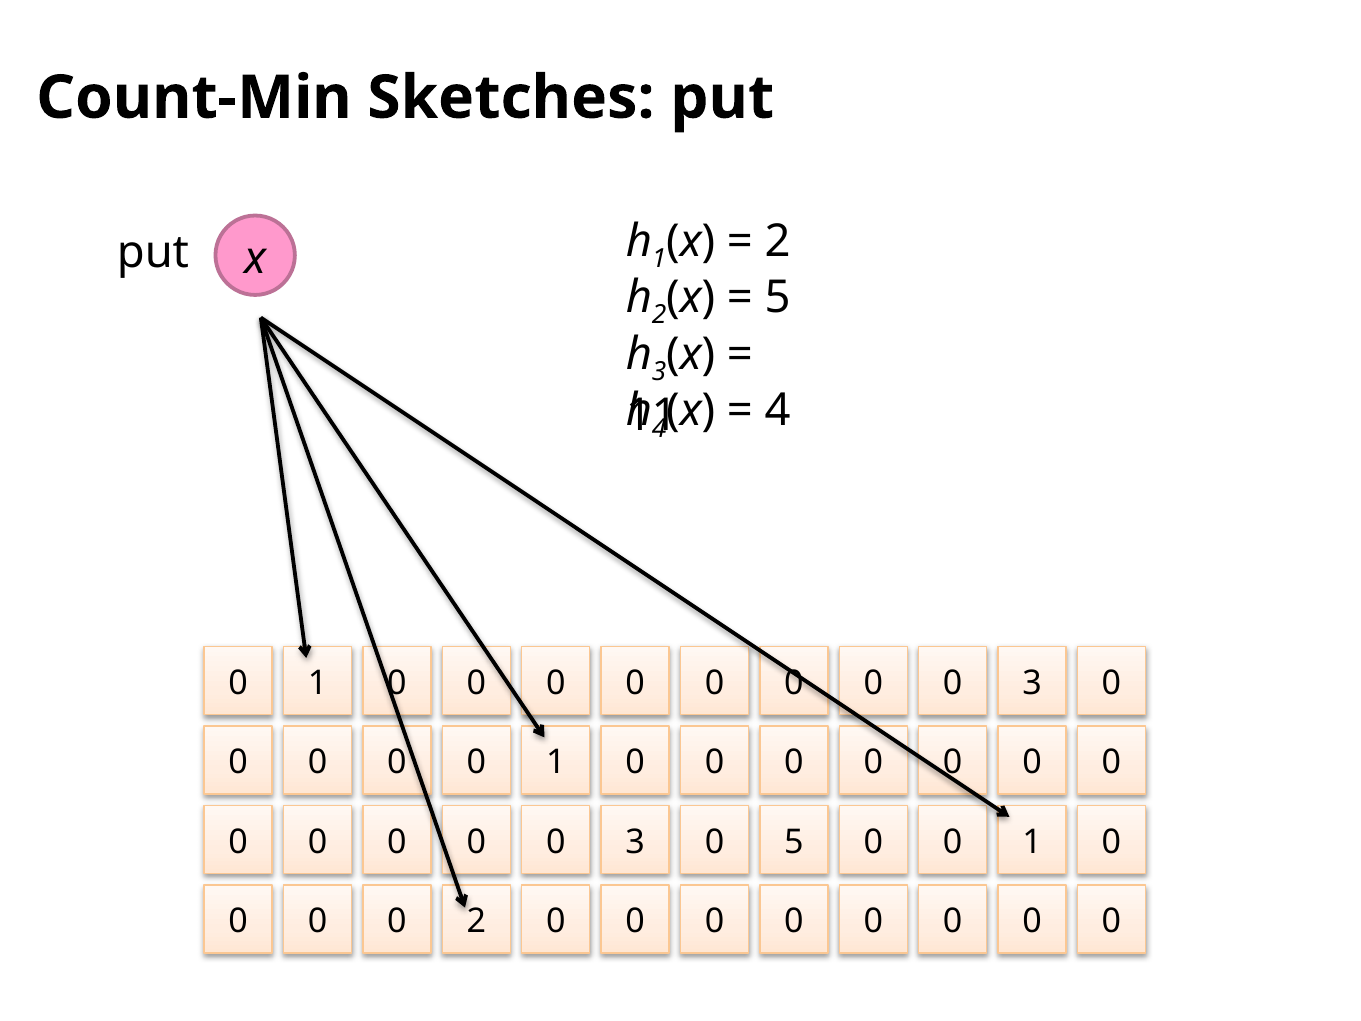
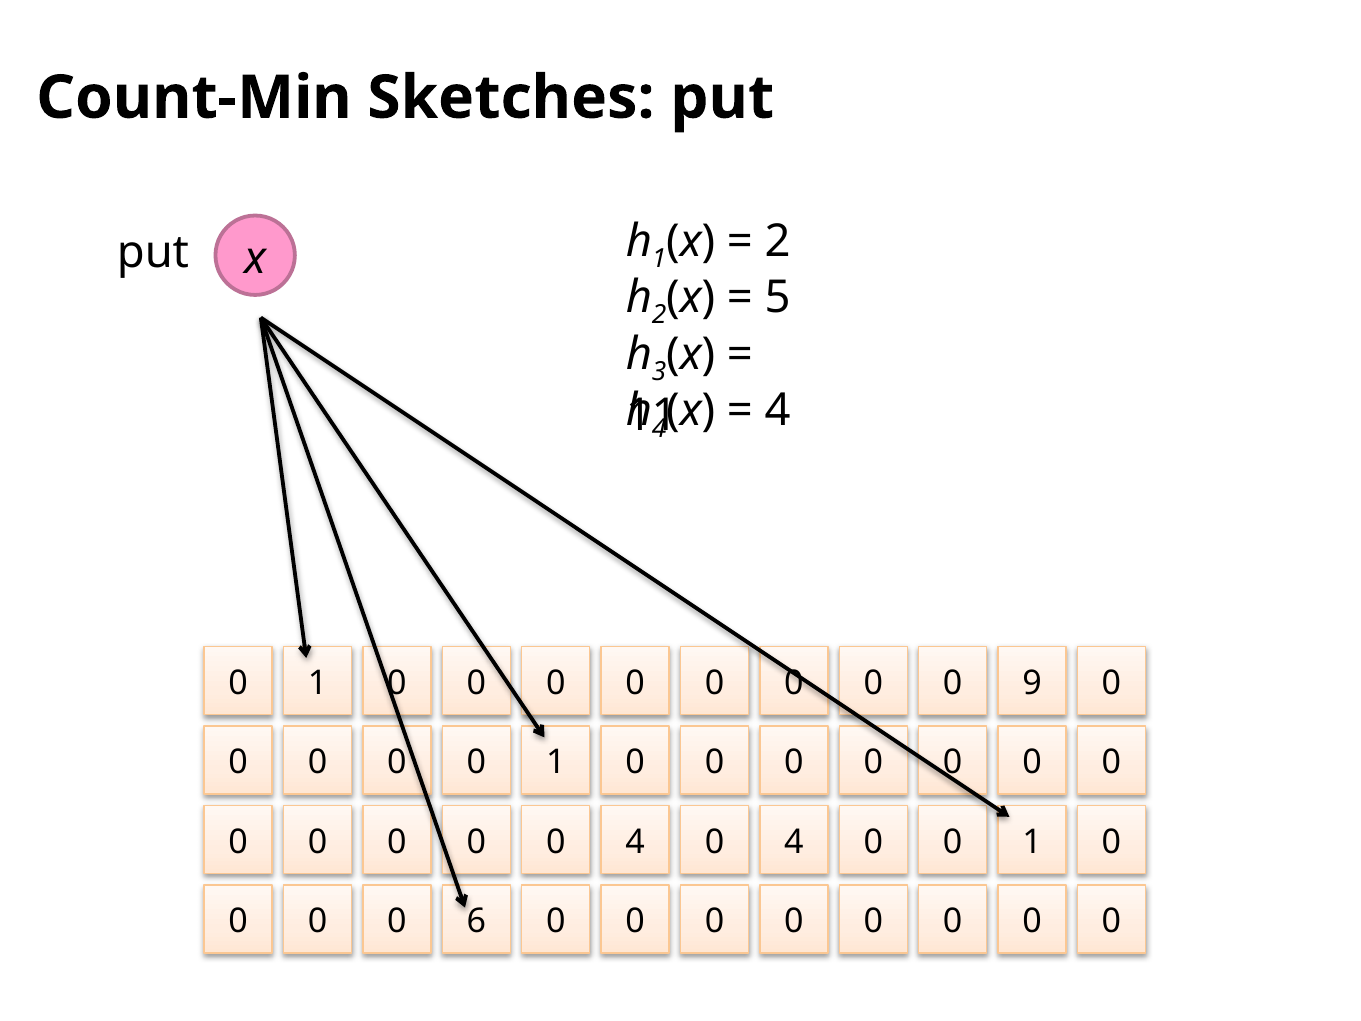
3: 3 -> 9 (1032, 683)
3: 3 -> 4 (635, 842)
5: 5 -> 4 (794, 842)
2: 2 -> 6 (476, 921)
